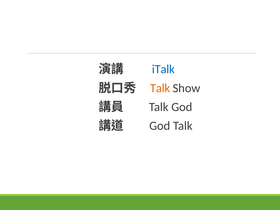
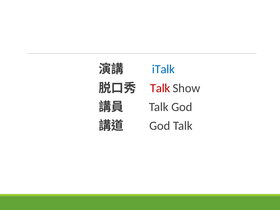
Talk colour: orange -> red (160, 88)
